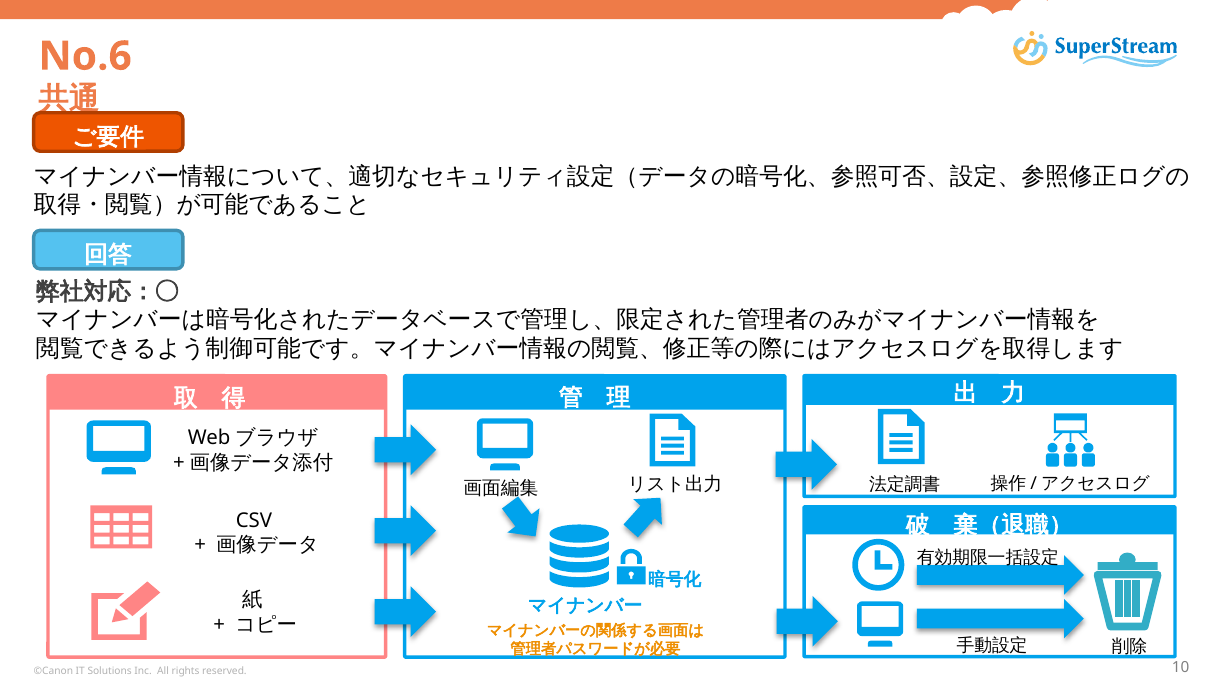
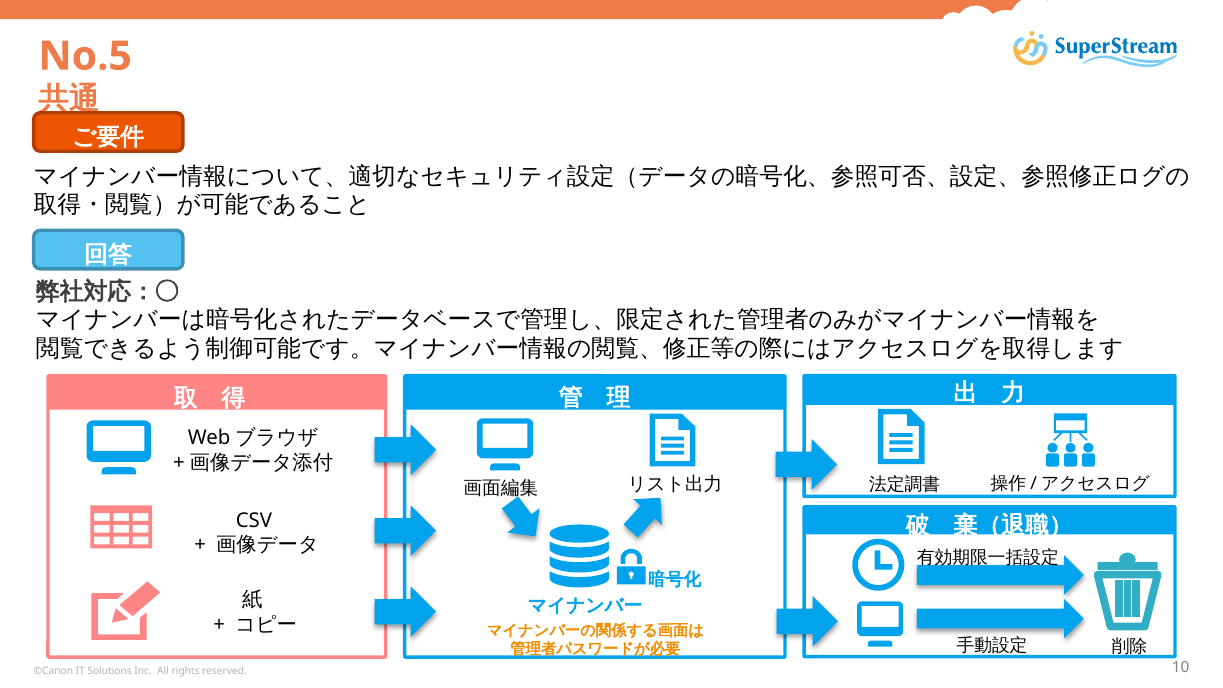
No.6: No.6 -> No.5 (85, 56)
